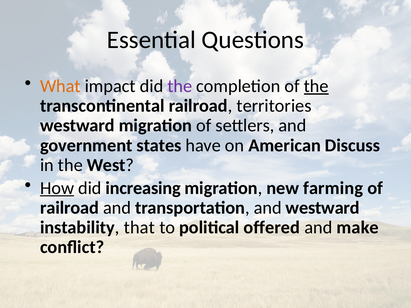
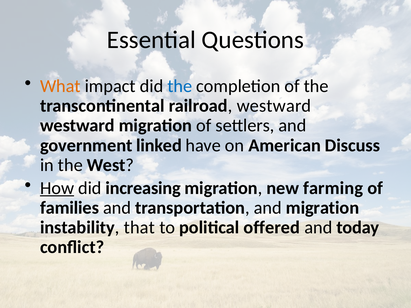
the colour: purple -> blue (180, 86)
the underline: present -> none (316, 86)
railroad territories: territories -> westward (274, 106)
states: states -> linked (159, 145)
railroad: railroad -> families (70, 208)
and westward: westward -> migration (323, 208)
make: make -> today (358, 228)
